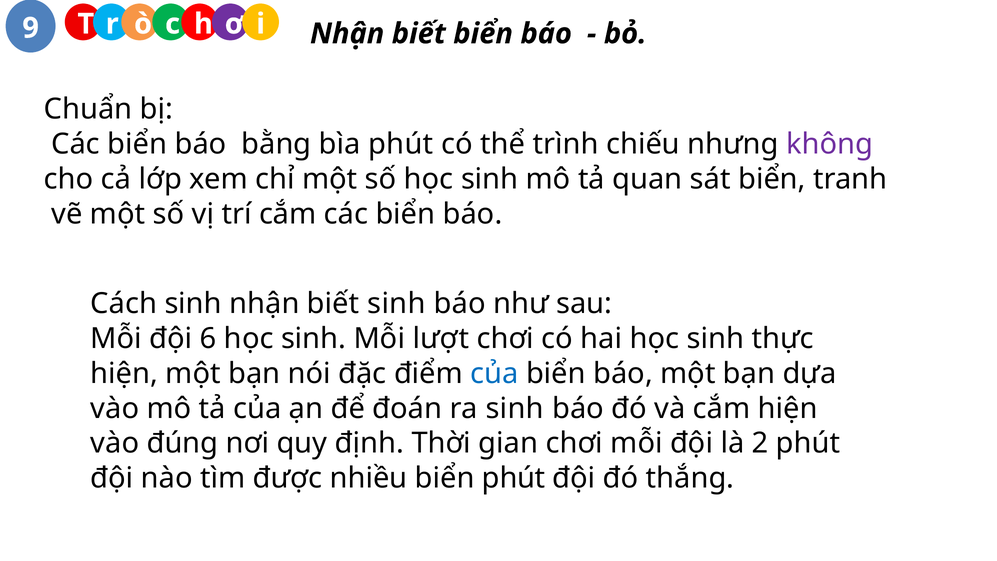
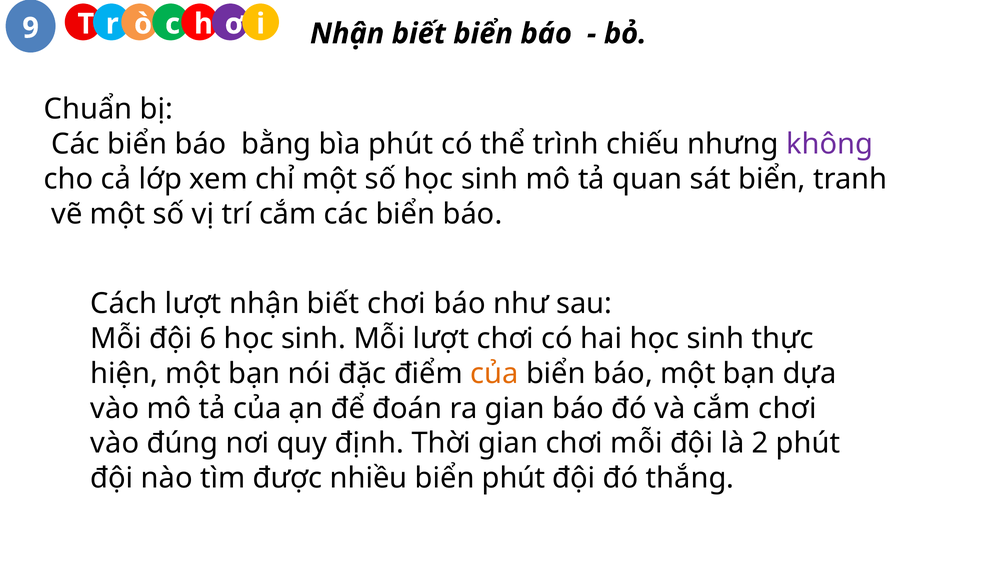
Cách sinh: sinh -> lượt (193, 304)
biết sinh: sinh -> chơi (396, 304)
của colour: blue -> orange (494, 373)
ra sinh: sinh -> gian (515, 408)
cắm hiện: hiện -> chơi (788, 408)
